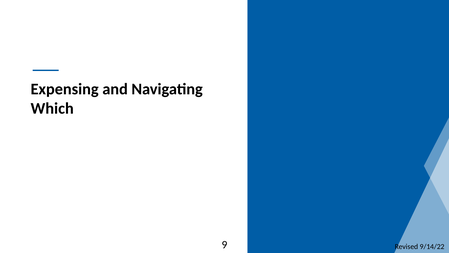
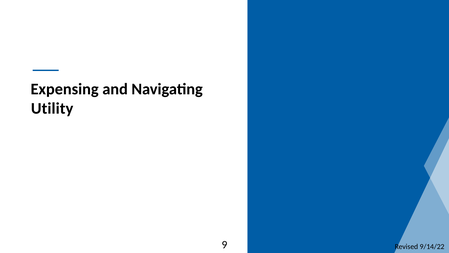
Which: Which -> Utility (52, 108)
